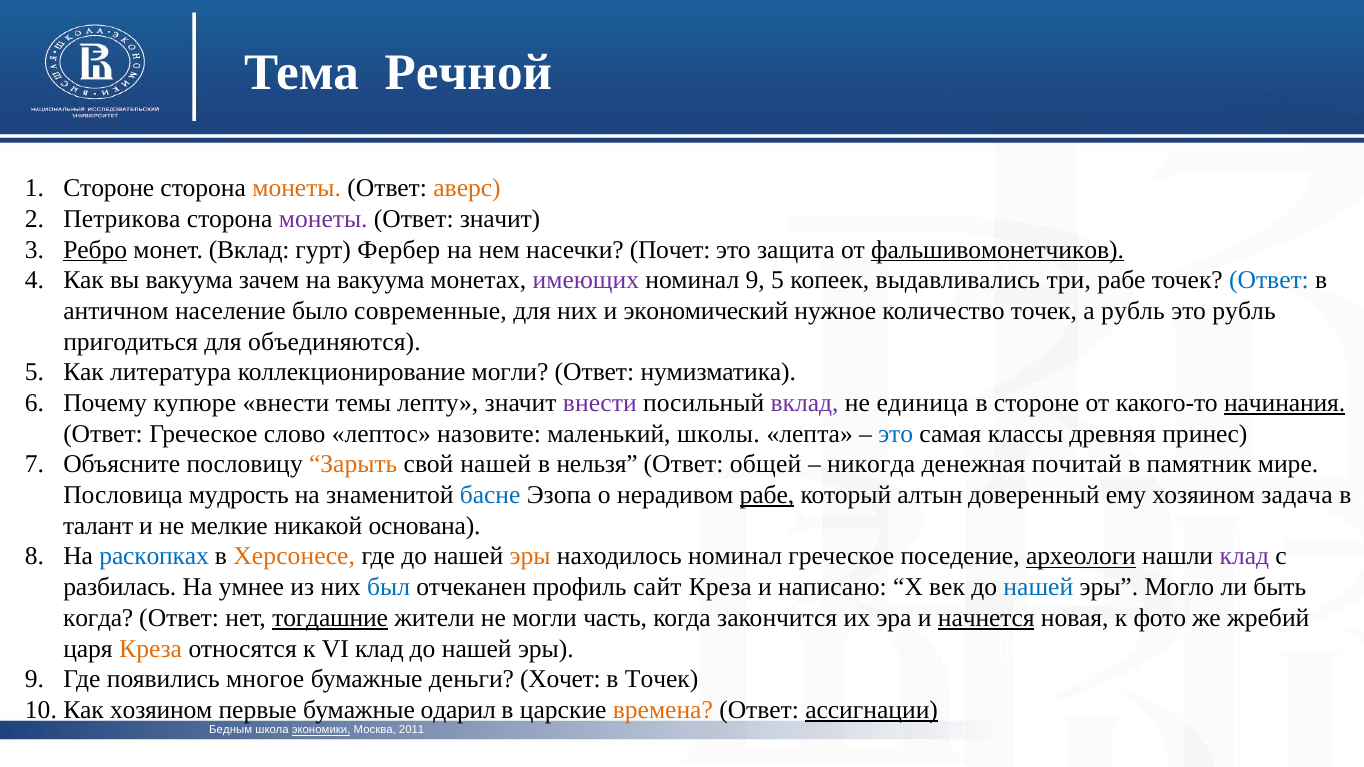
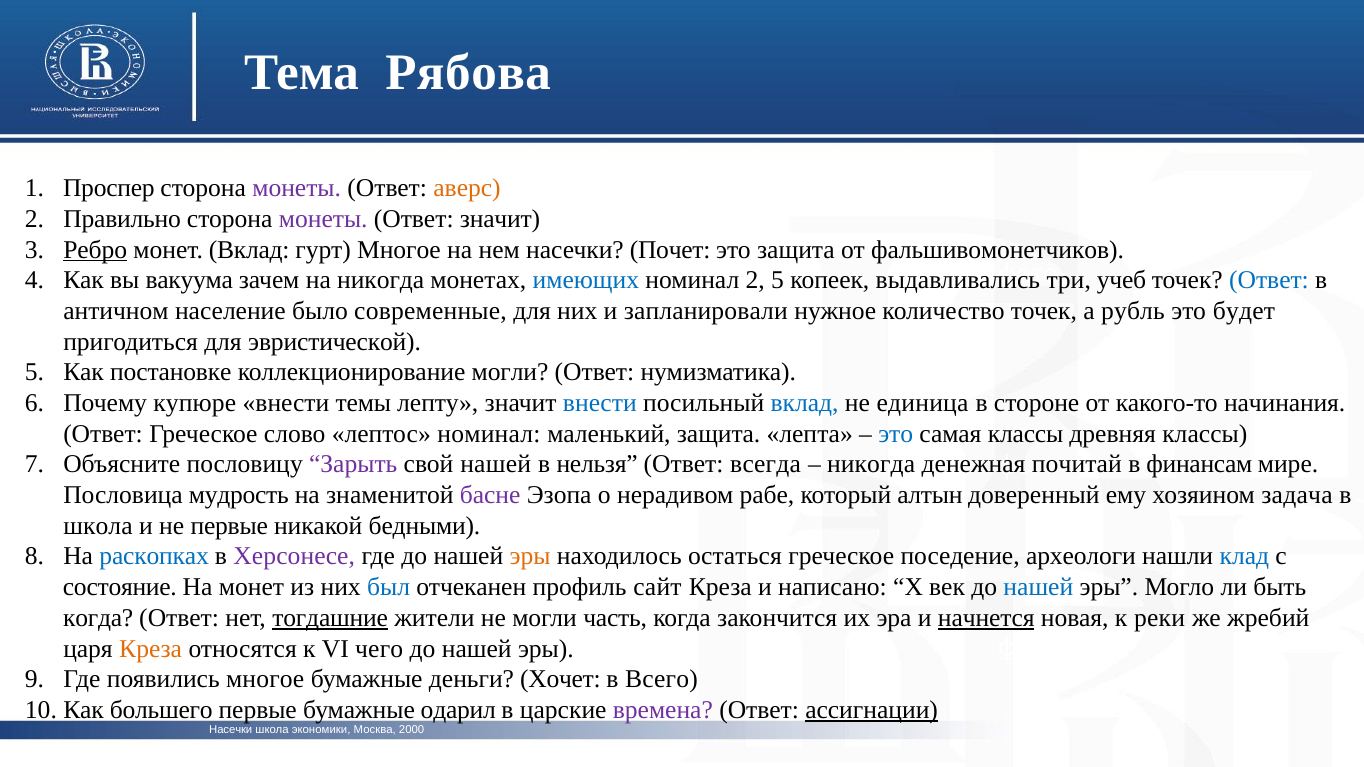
Речной: Речной -> Рябова (468, 73)
Стороне: Стороне -> Проспер (109, 188)
монеты colour: orange -> purple (297, 188)
Петрикова: Петрикова -> Правильно (122, 219)
гурт Фербер: Фербер -> Многое (399, 250)
фальшивомонетчиков underline: present -> none (998, 250)
на вакуума: вакуума -> никогда (381, 280)
имеющих colour: purple -> blue (586, 280)
номинал 9: 9 -> 2 (755, 280)
три рабе: рабе -> учеб (1121, 280)
экономический: экономический -> запланировали (706, 311)
это рубль: рубль -> будет (1244, 311)
объединяются: объединяются -> эвристической (335, 342)
литература: литература -> постановке (171, 373)
внести colour: purple -> blue (600, 403)
вклад colour: purple -> blue (805, 403)
начинания underline: present -> none (1285, 403)
лептос назовите: назовите -> номинал (489, 434)
маленький школы: школы -> защита (719, 434)
древняя принес: принес -> классы (1205, 434)
Зарыть colour: orange -> purple (353, 465)
общей: общей -> всегда (766, 465)
памятник: памятник -> финансам (1199, 465)
басне colour: blue -> purple (490, 495)
рабе underline: present -> none (767, 495)
талант: талант -> школа (98, 526)
не мелкие: мелкие -> первые (229, 526)
основана: основана -> бедными (425, 526)
Херсонесе colour: orange -> purple (294, 557)
находилось номинал: номинал -> остаться (735, 557)
археологи underline: present -> none (1081, 557)
клад colour: purple -> blue (1244, 557)
разбилась: разбилась -> состояние (120, 587)
На умнее: умнее -> монет (251, 587)
к фото: фото -> реки (1160, 618)
VI клад: клад -> чего (379, 649)
в Точек: Точек -> Всего (662, 679)
Как хозяином: хозяином -> большего (161, 710)
времена colour: orange -> purple (663, 710)
Бедным: Бедным -> Насечки (231, 730)
экономики underline: present -> none (321, 730)
2011: 2011 -> 2000 (412, 730)
